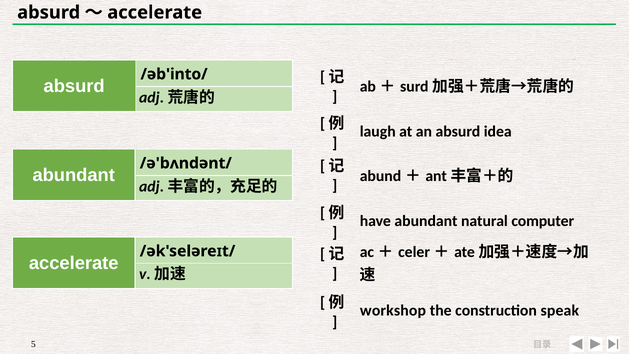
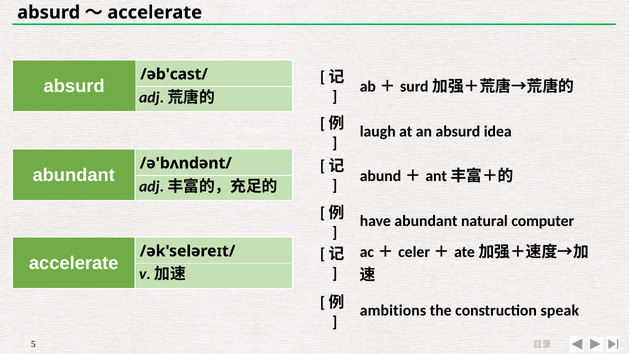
/əb'into/: /əb'into/ -> /əb'cast/ (174, 74)
workshop: workshop -> ambitions (393, 310)
